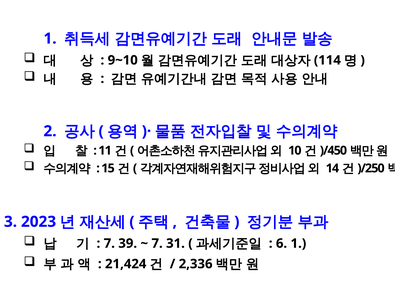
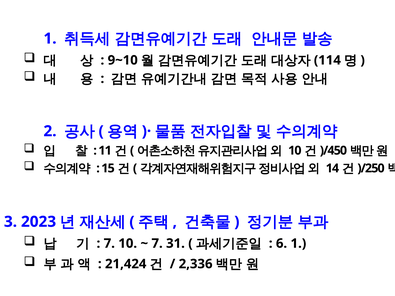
7 39: 39 -> 10 (128, 244)
